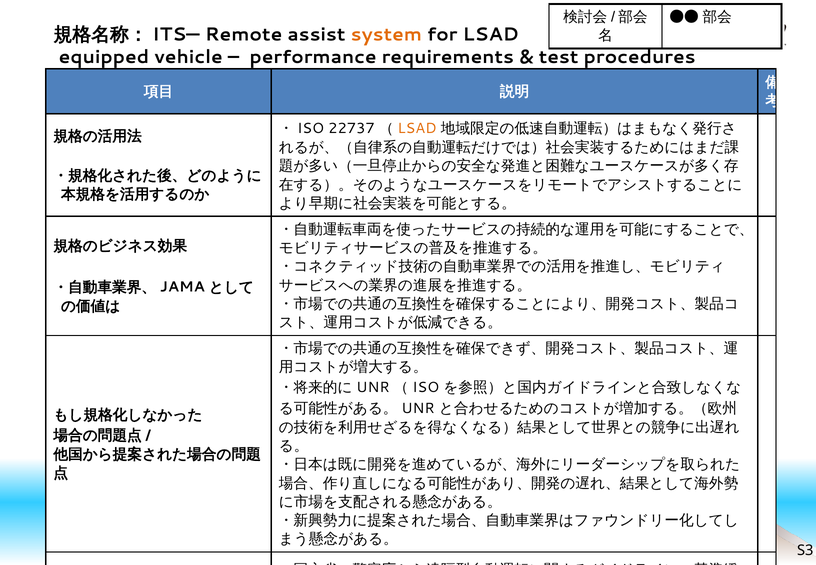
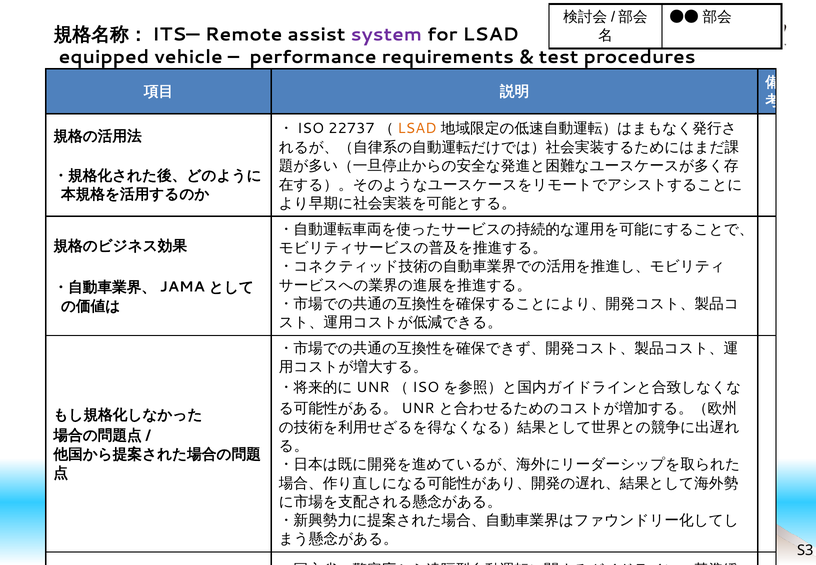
system colour: orange -> purple (386, 34)
